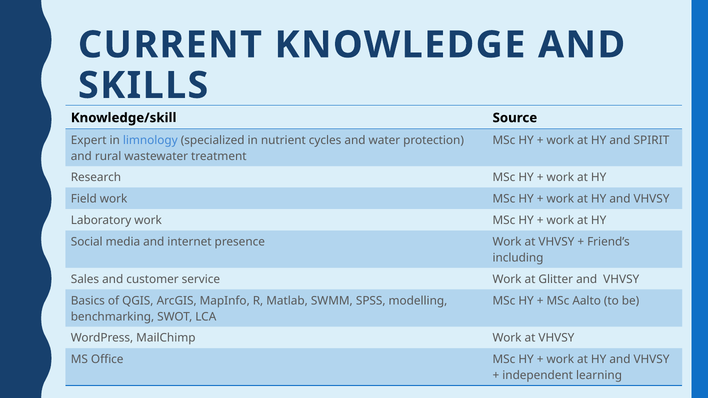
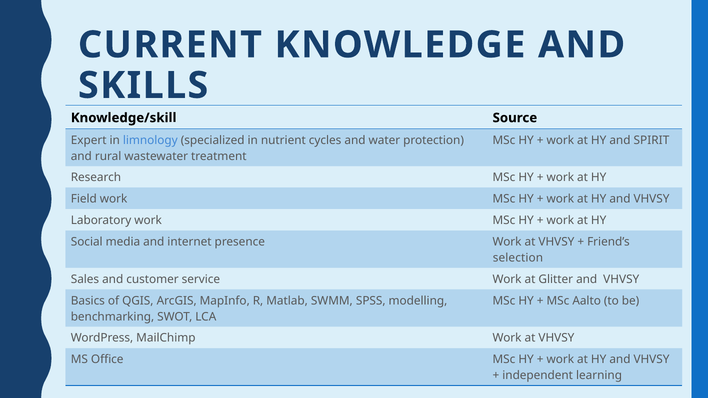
including: including -> selection (518, 258)
